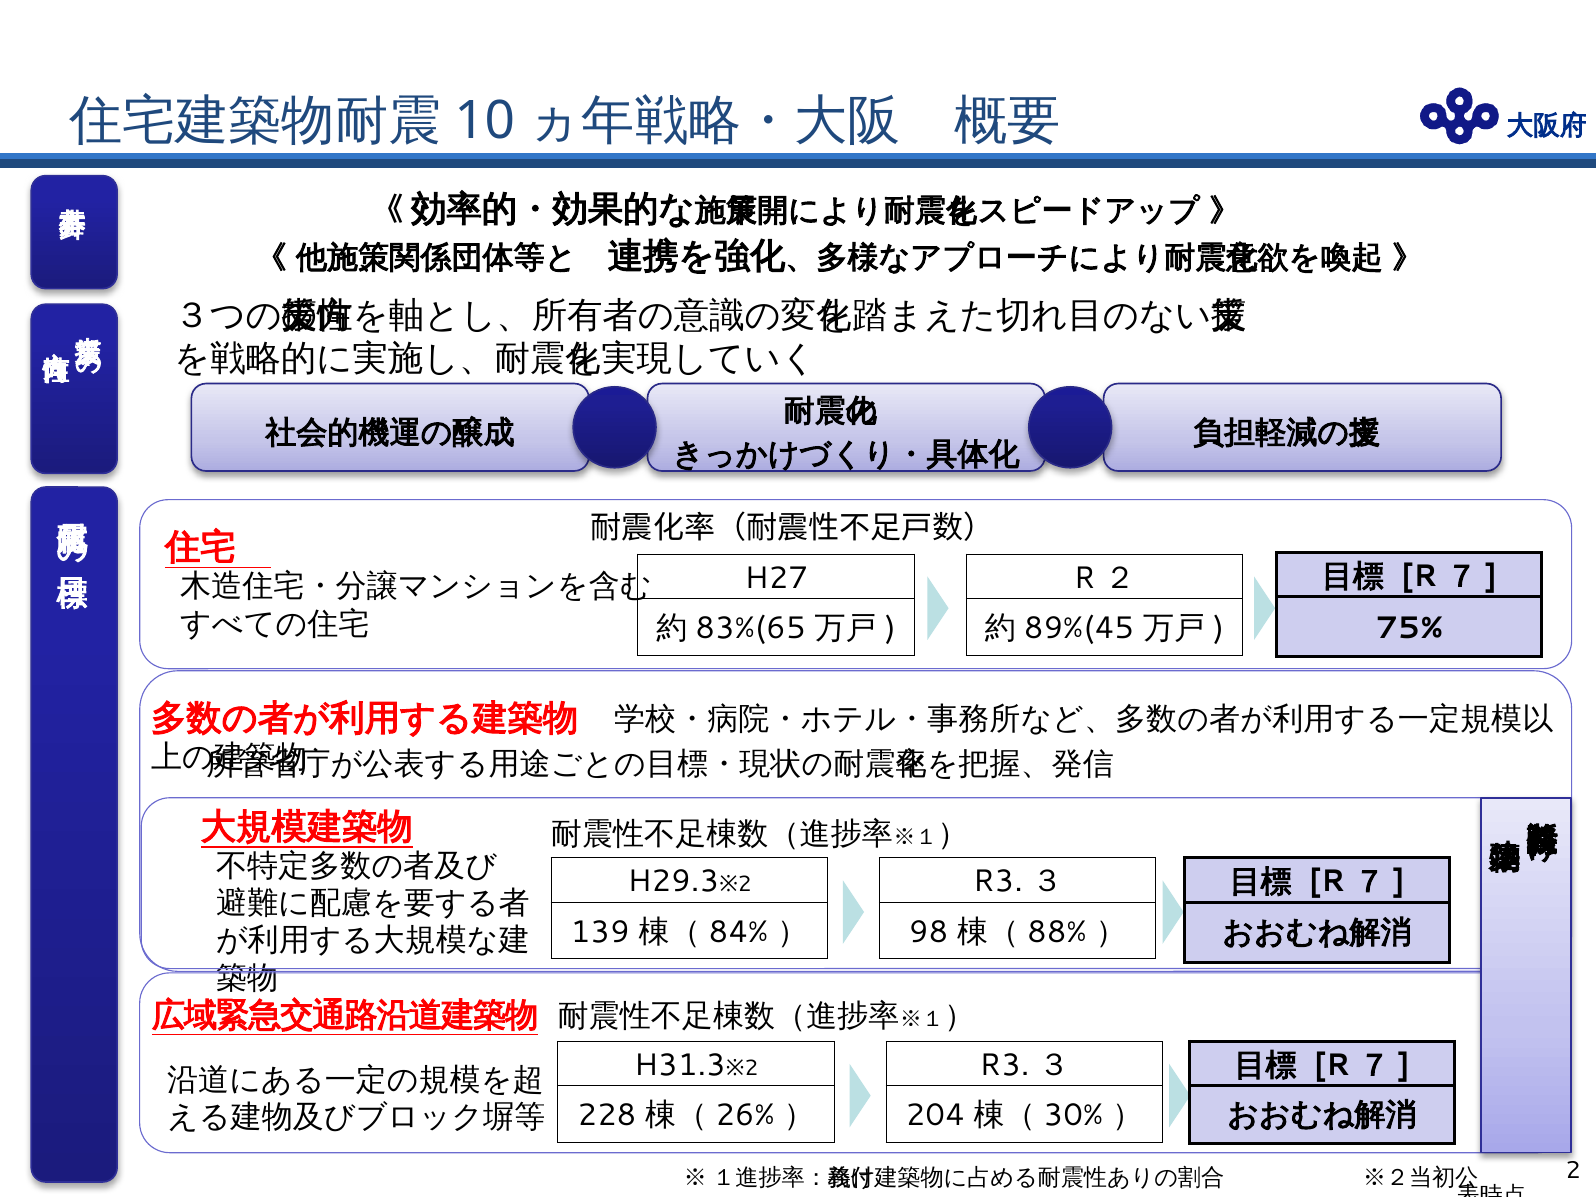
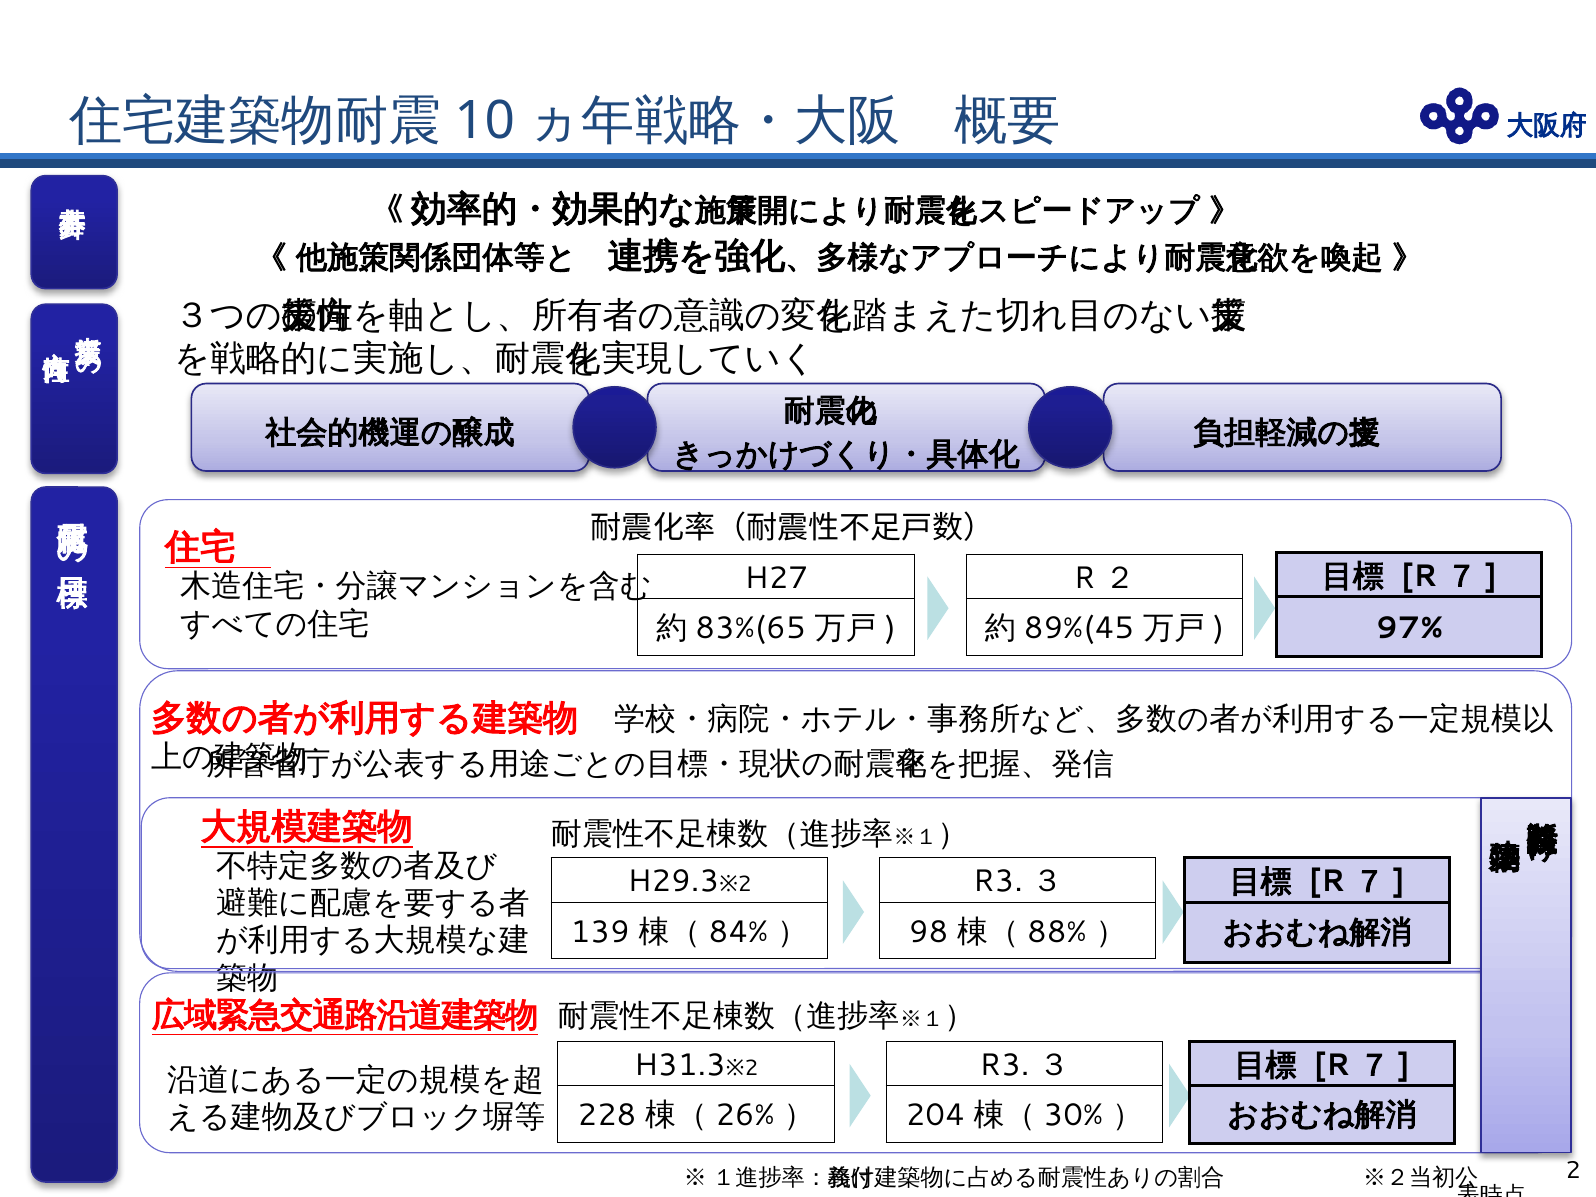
75%: 75% -> 97% (1409, 628)
